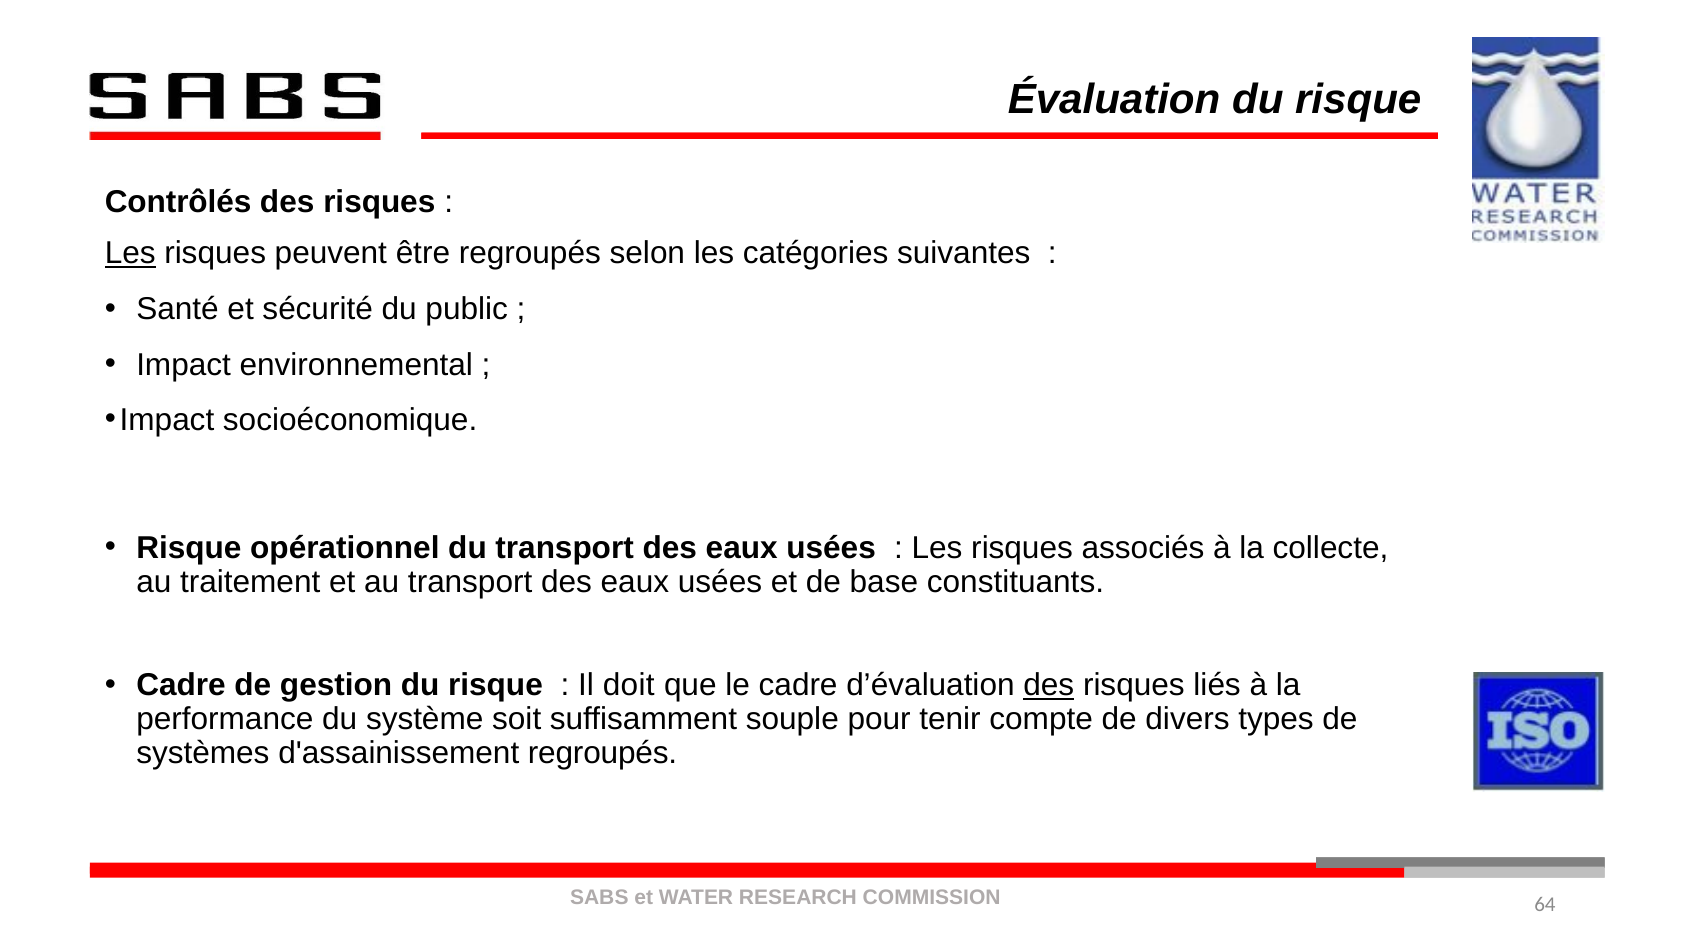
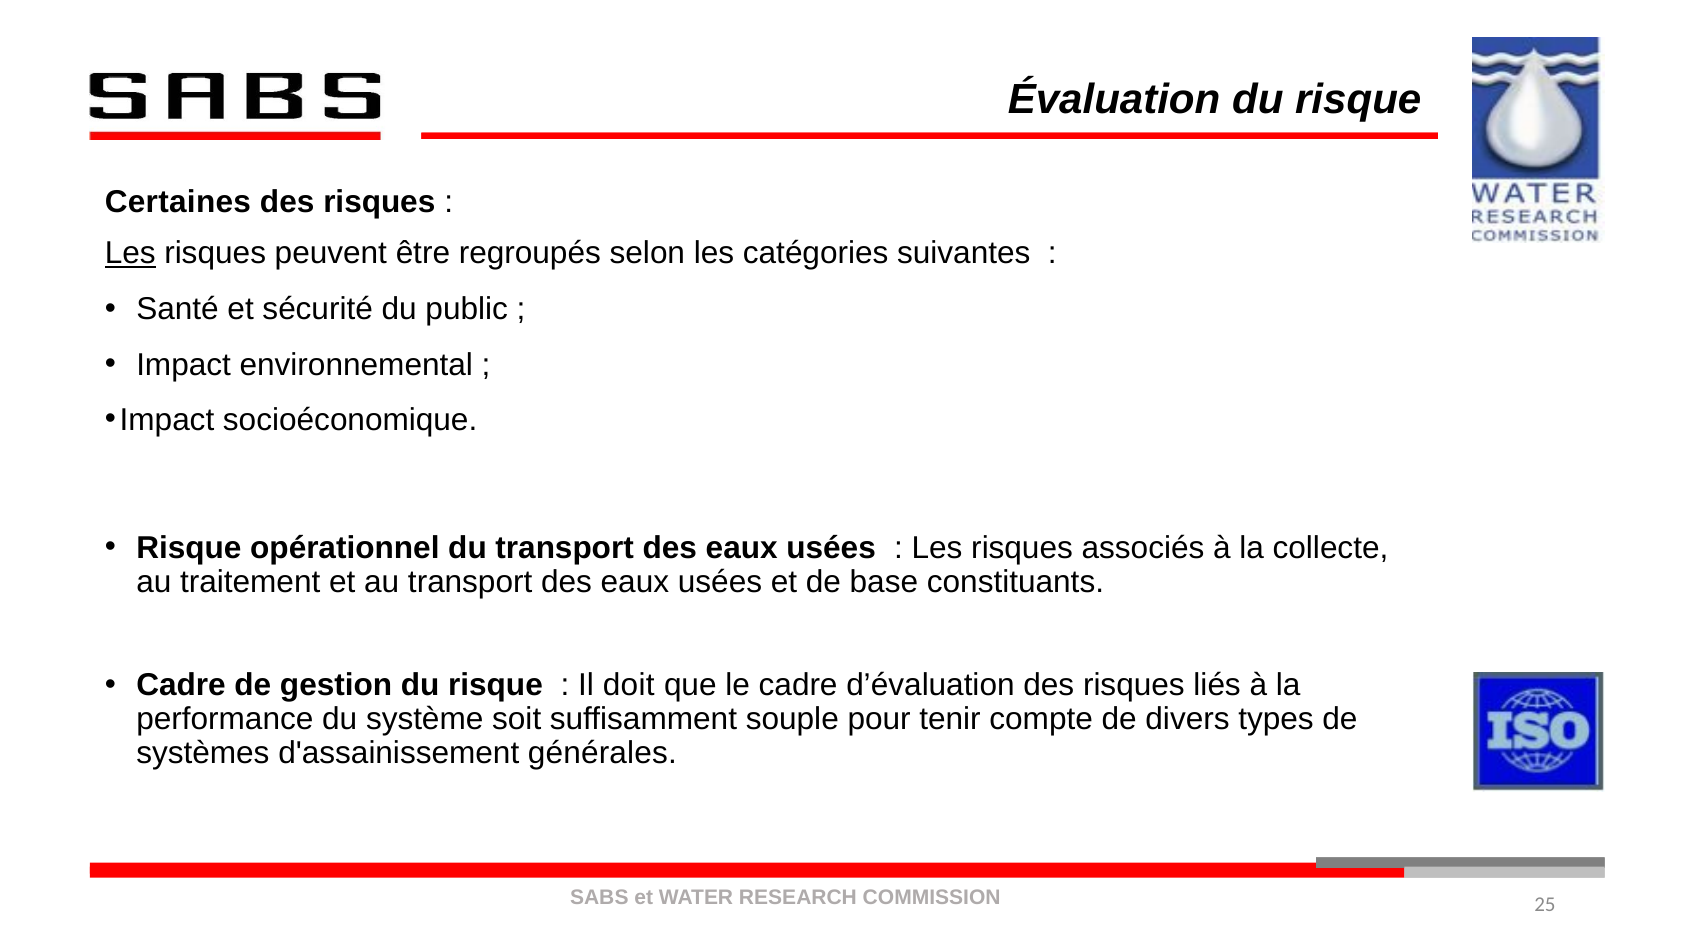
Contrôlés: Contrôlés -> Certaines (178, 202)
des underline: present -> none (1049, 685)
d'assainissement regroupés: regroupés -> générales (602, 753)
64: 64 -> 25 (1545, 904)
